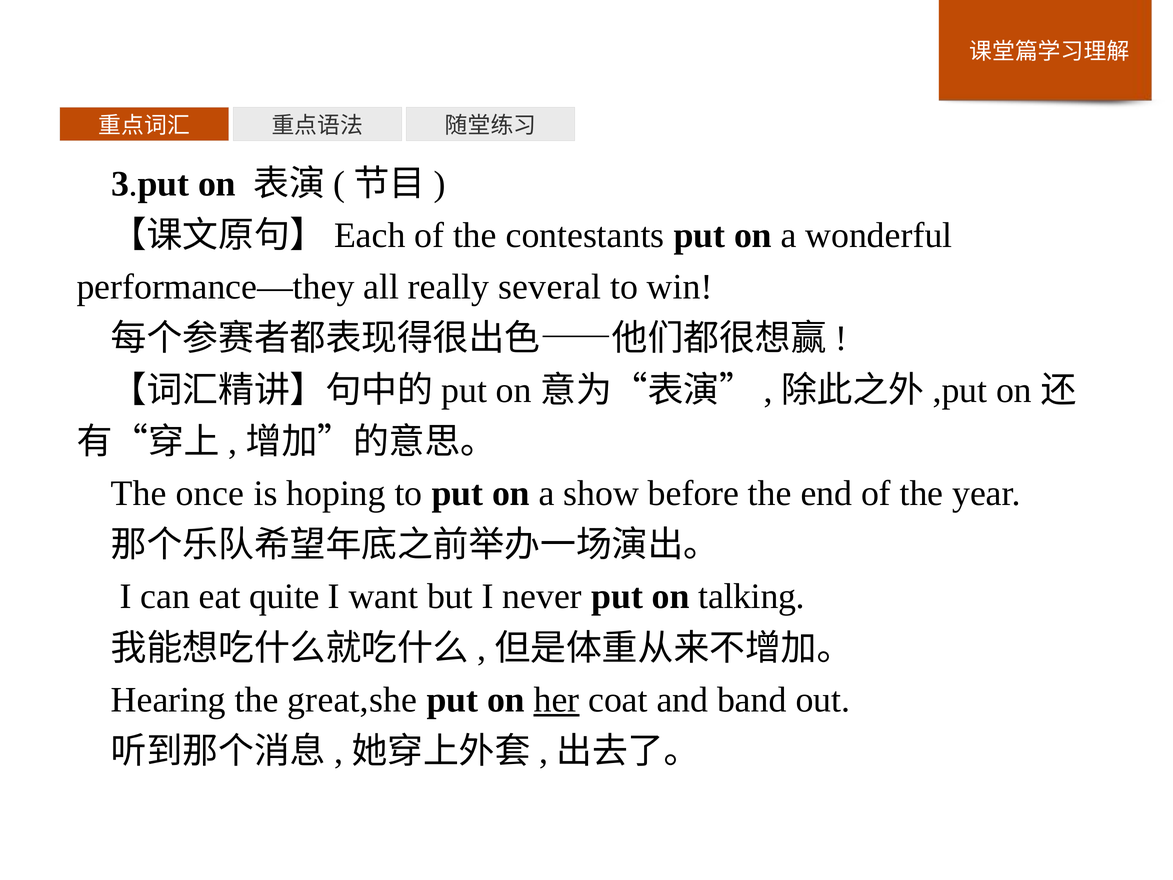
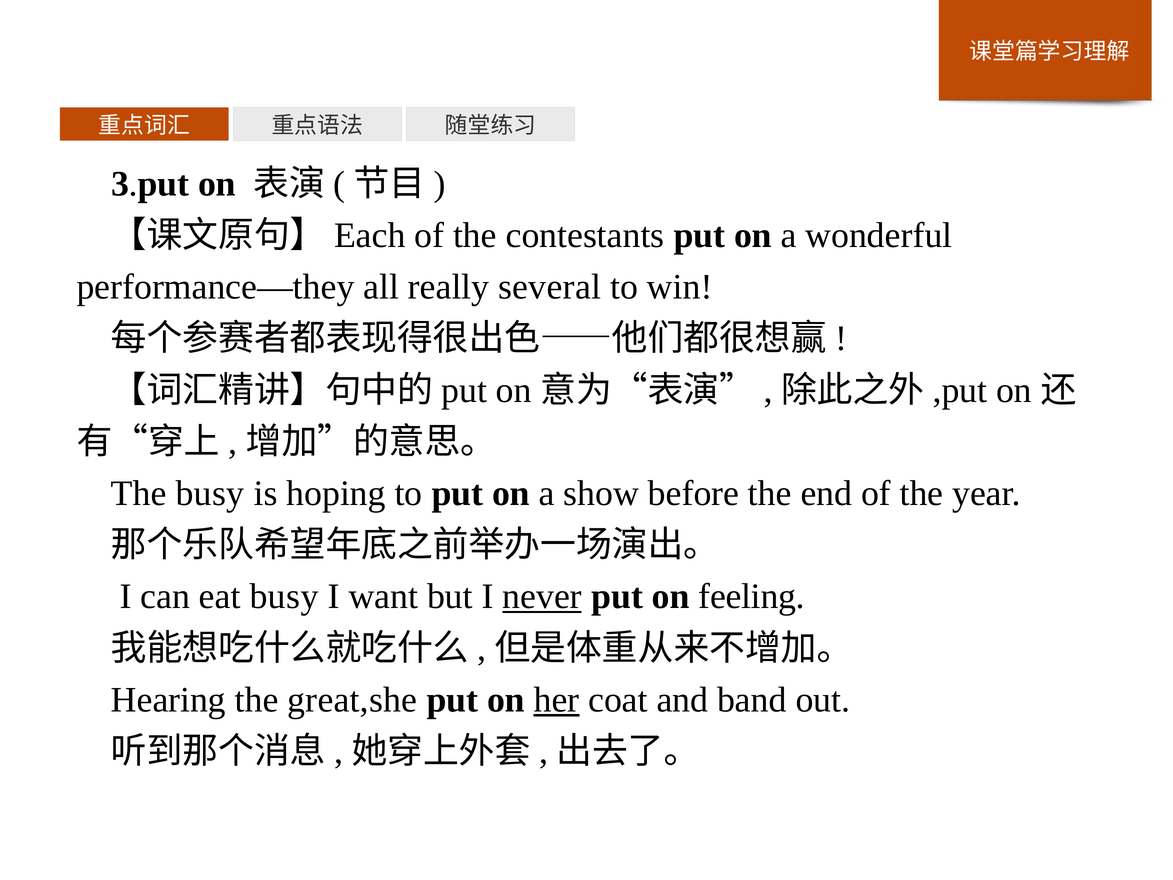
The once: once -> busy (210, 493)
eat quite: quite -> busy (284, 596)
never underline: none -> present (542, 596)
talking: talking -> feeling (752, 596)
